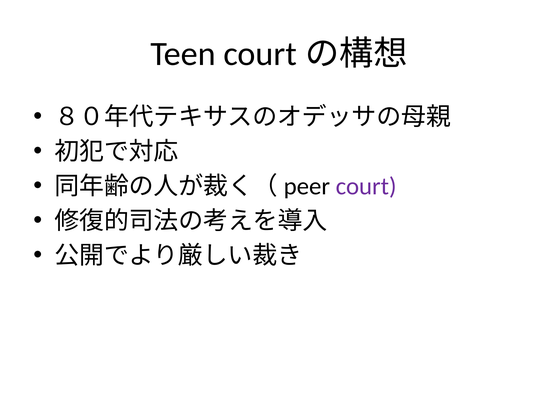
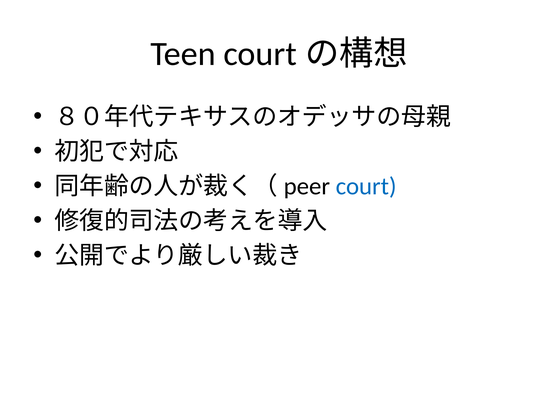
court colour: purple -> blue (366, 187)
